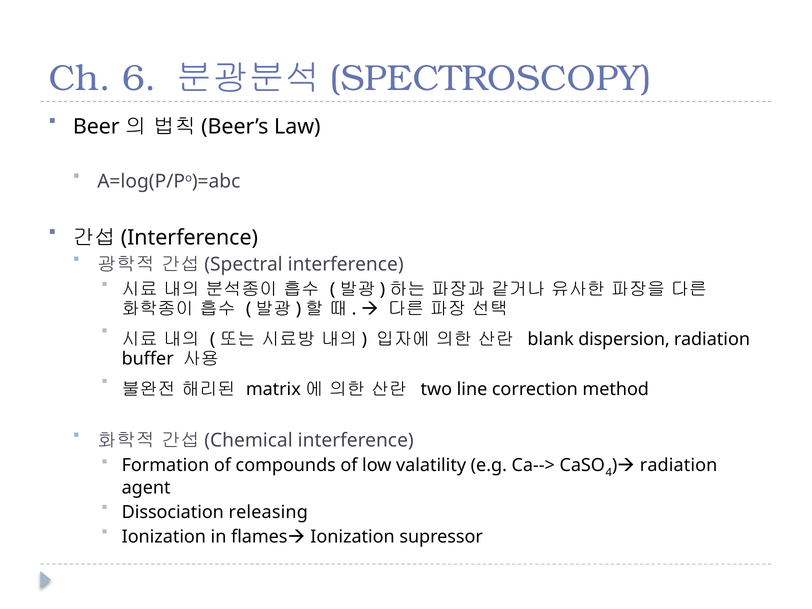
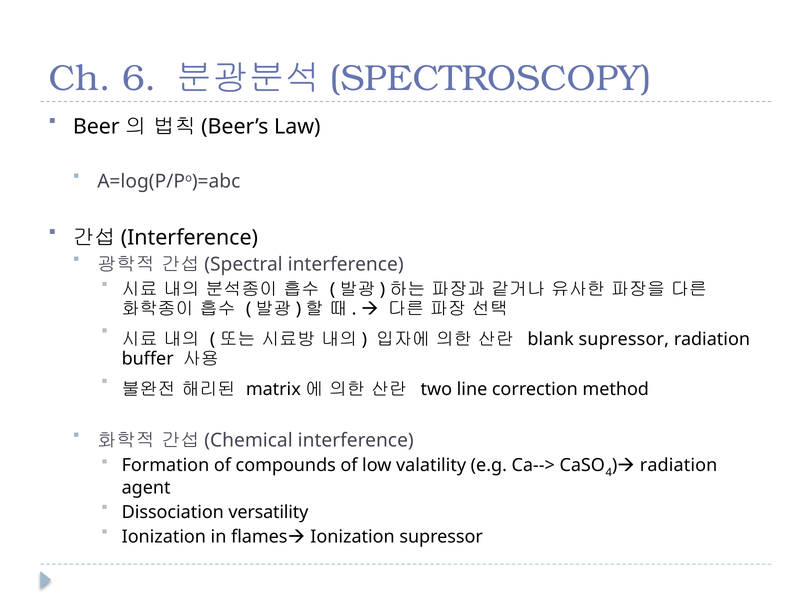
blank dispersion: dispersion -> supressor (624, 339)
releasing: releasing -> versatility (268, 512)
